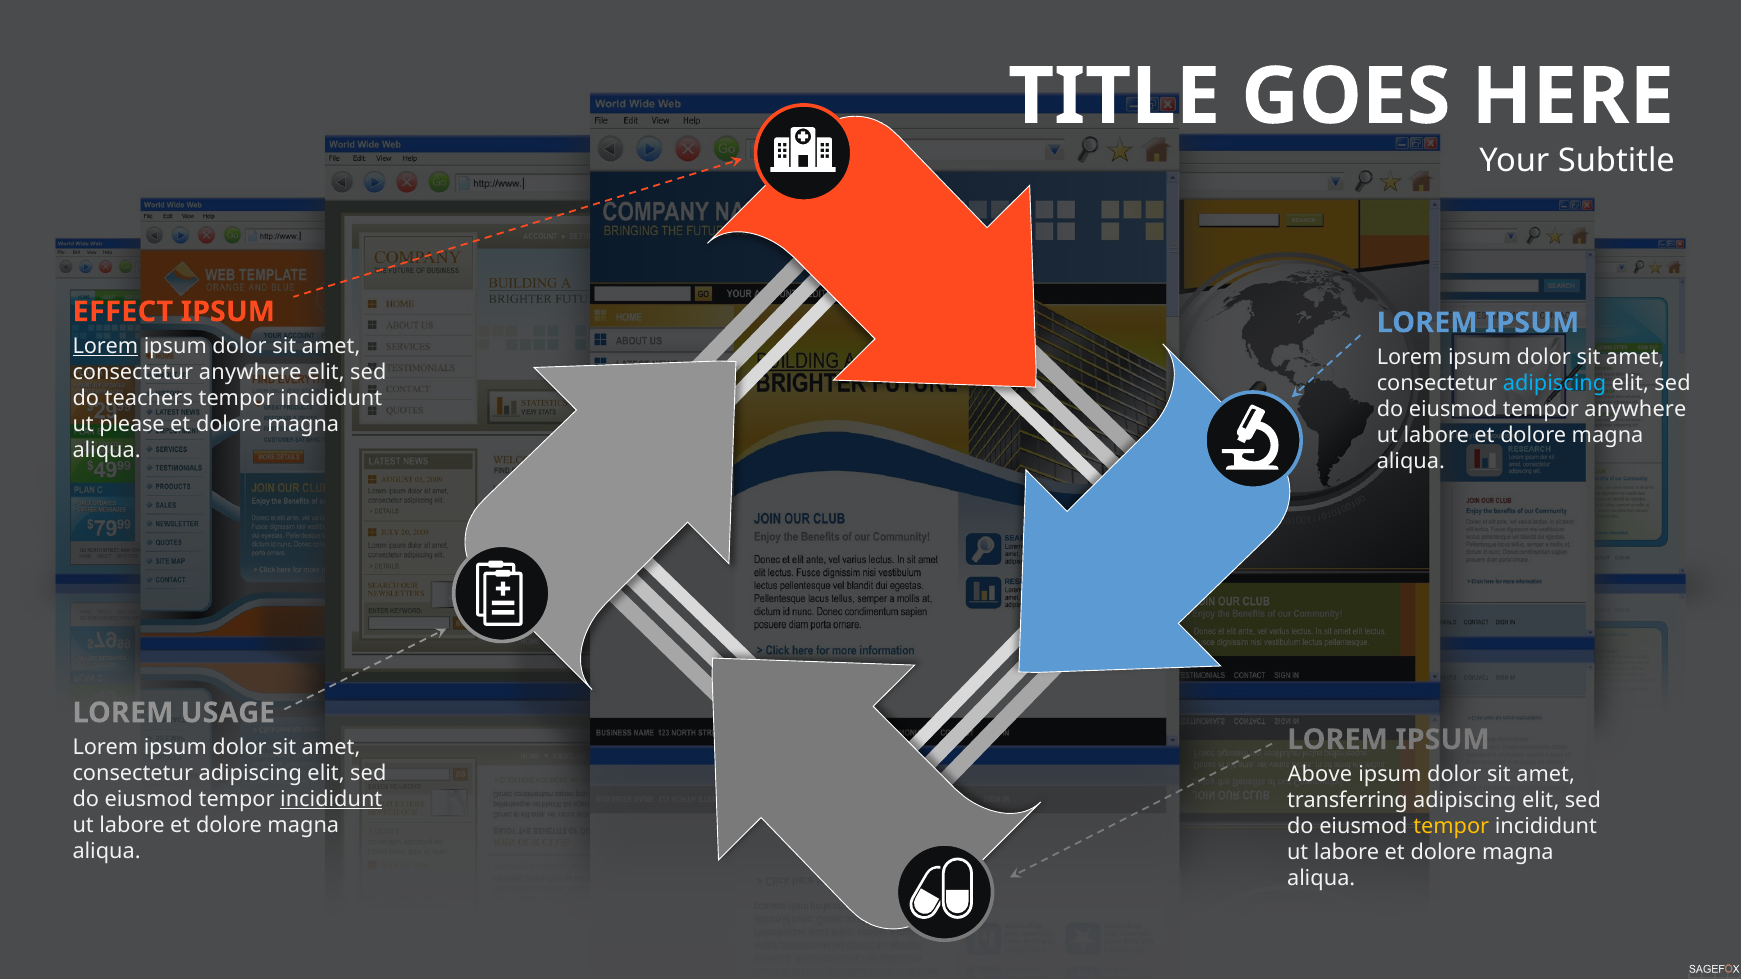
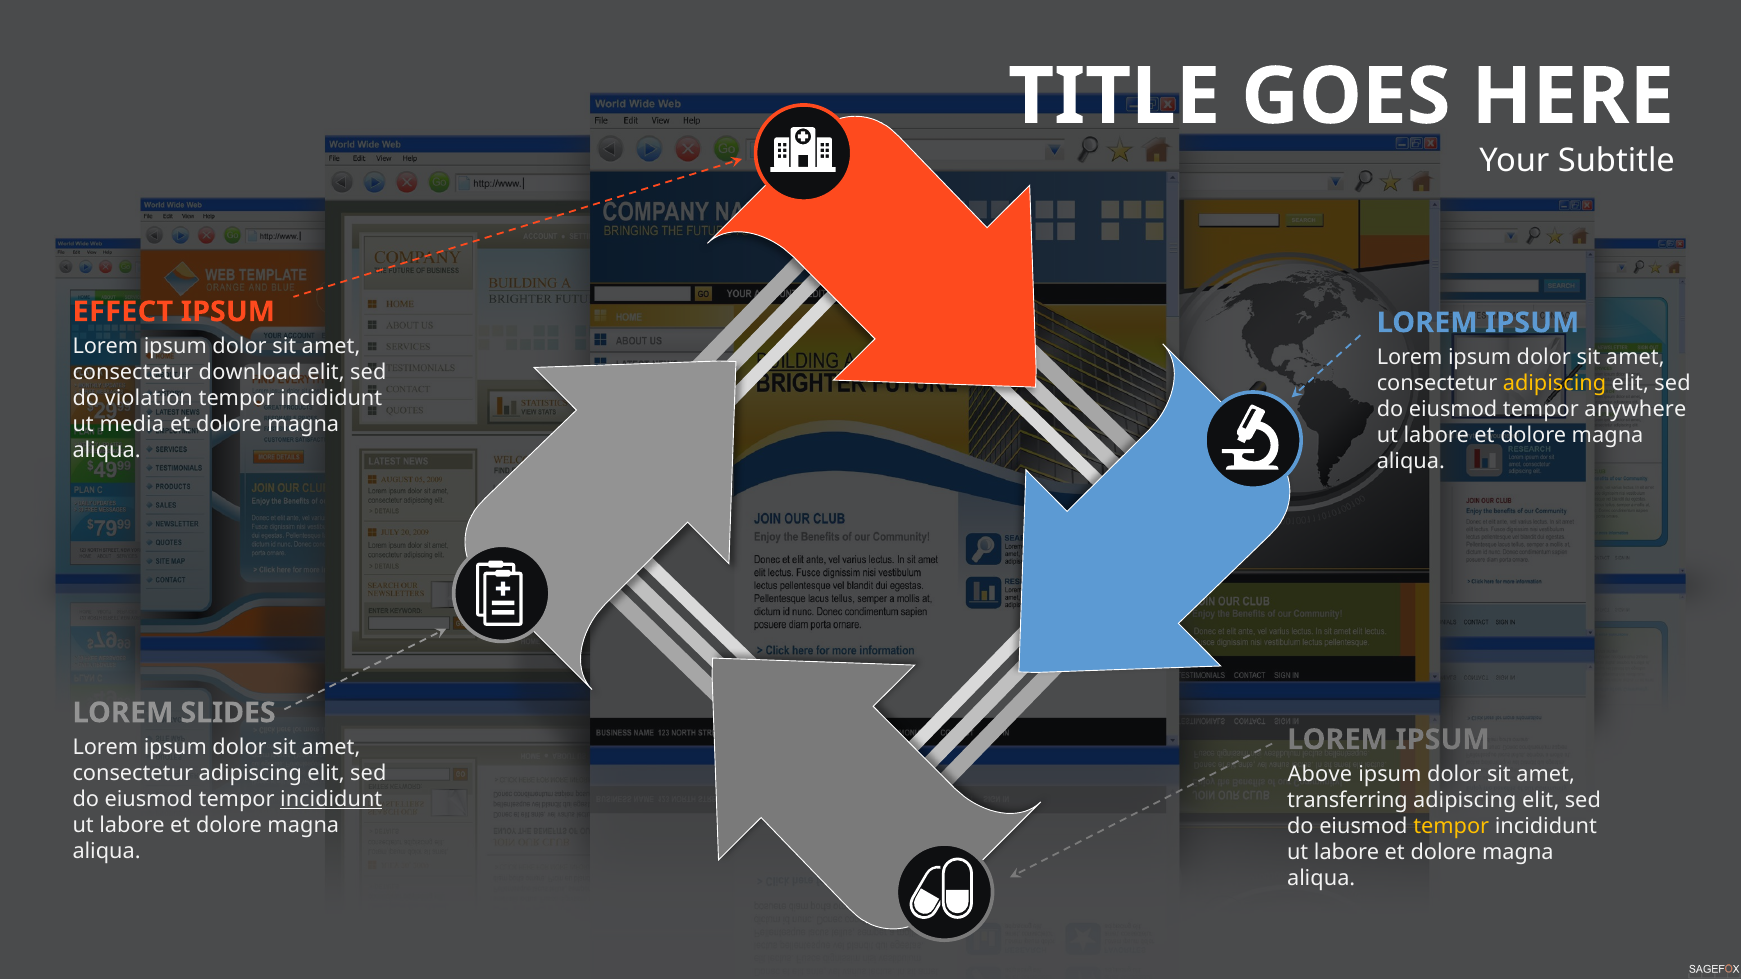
Lorem underline: present -> none (105, 346)
consectetur anywhere: anywhere -> download (250, 372)
adipiscing colour: light blue -> yellow (1554, 383)
teachers: teachers -> violation (149, 398)
please: please -> media (132, 424)
USAGE: USAGE -> SLIDES (228, 713)
